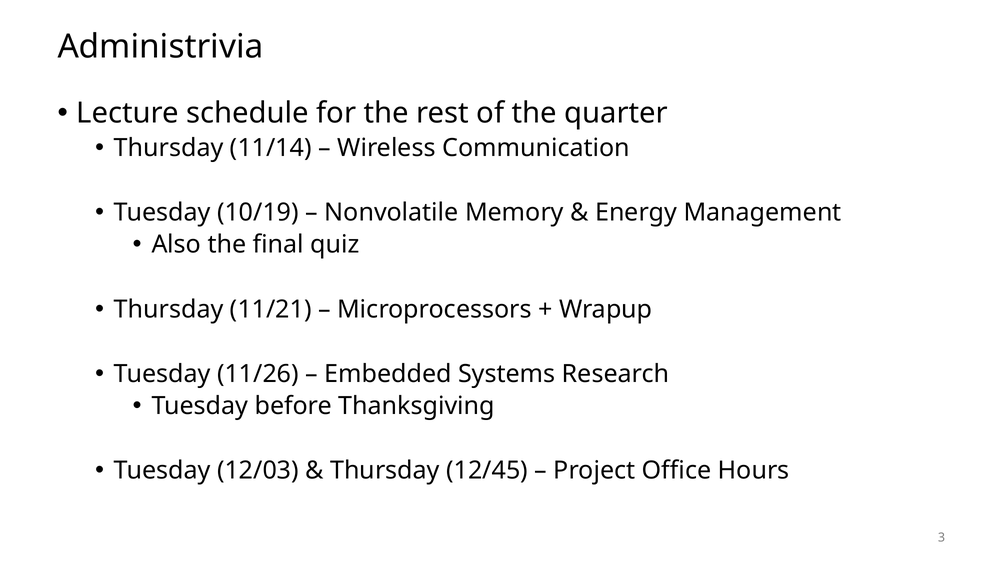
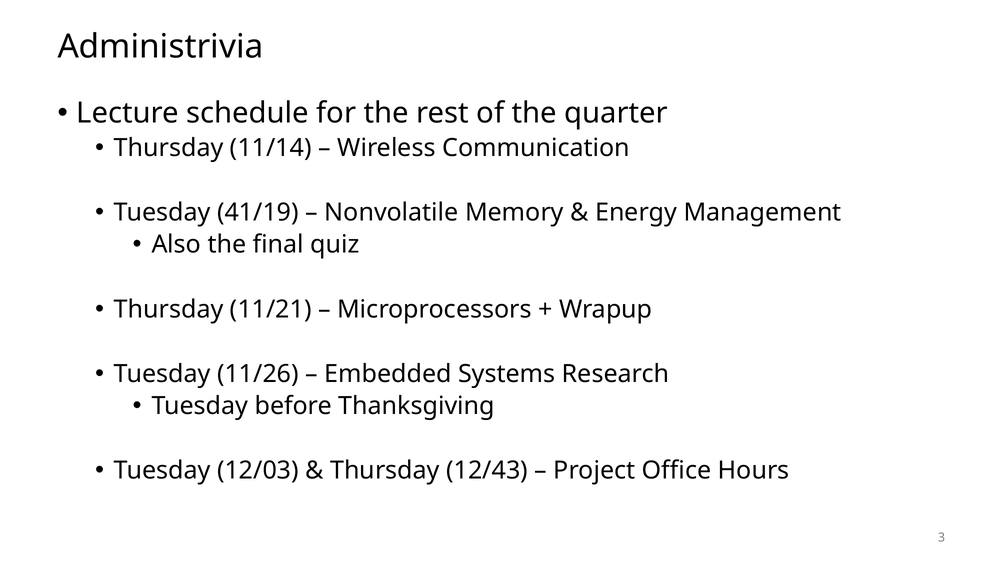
10/19: 10/19 -> 41/19 (258, 213)
12/45: 12/45 -> 12/43 (487, 471)
